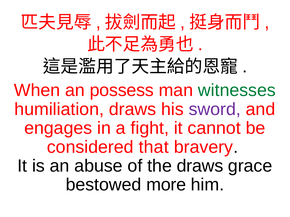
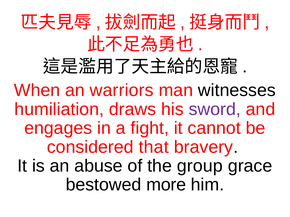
possess: possess -> warriors (122, 91)
witnesses colour: green -> black (237, 91)
the draws: draws -> group (200, 166)
